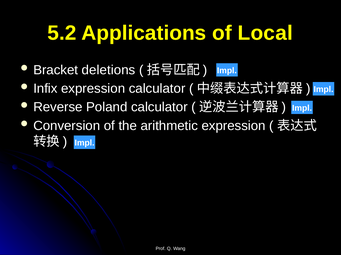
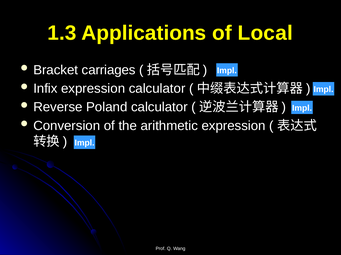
5.2: 5.2 -> 1.3 (62, 33)
deletions: deletions -> carriages (109, 70)
